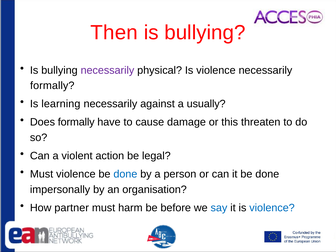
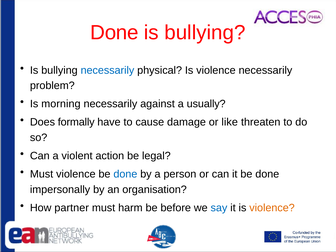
Then: Then -> Done (114, 33)
necessarily colour: purple -> blue (107, 70)
formally: formally -> problem (52, 86)
learning: learning -> morning (61, 104)
this: this -> like (230, 122)
violence colour: blue -> orange (272, 208)
